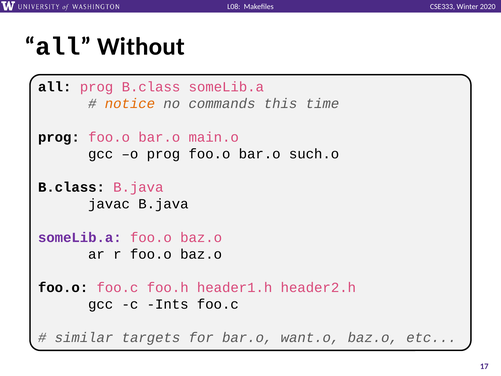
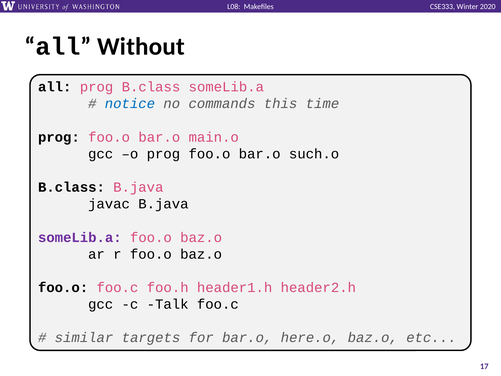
notice colour: orange -> blue (130, 104)
Ints: Ints -> Talk (168, 304)
want.o: want.o -> here.o (310, 338)
